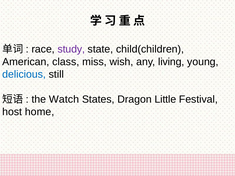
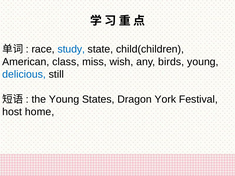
study colour: purple -> blue (71, 49)
living: living -> birds (171, 62)
the Watch: Watch -> Young (64, 99)
Little: Little -> York (165, 99)
